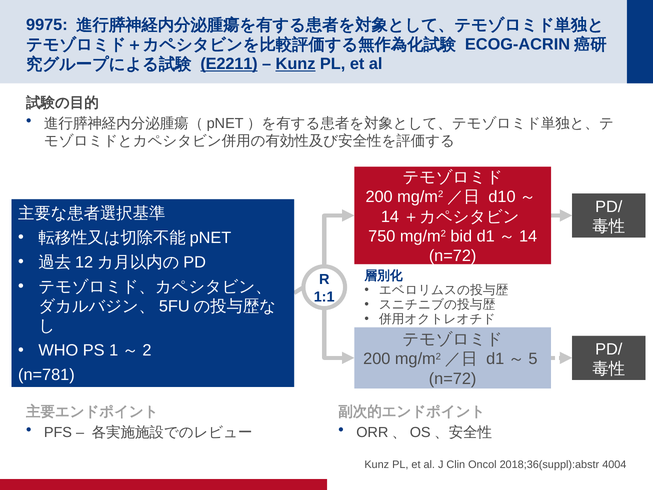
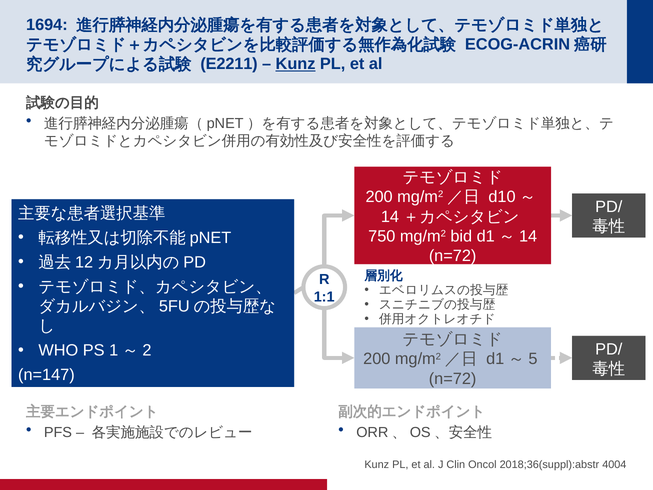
9975: 9975 -> 1694 (47, 25)
E2211 underline: present -> none (229, 64)
n=781: n=781 -> n=147 (46, 375)
